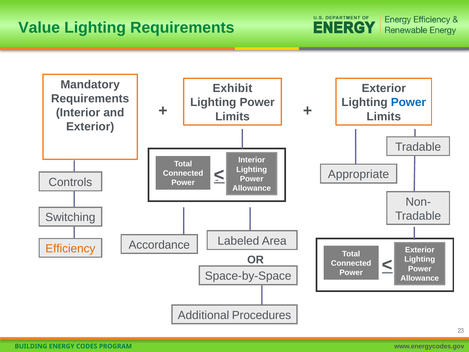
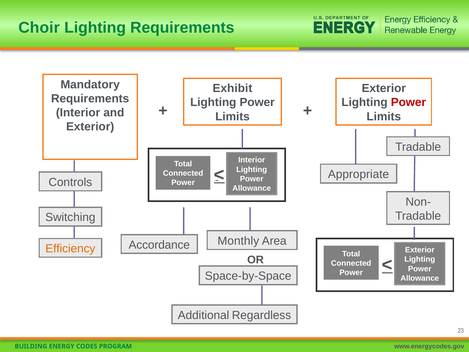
Value: Value -> Choir (39, 28)
Power colour: blue -> red (408, 102)
Labeled: Labeled -> Monthly (238, 241)
Procedures: Procedures -> Regardless (261, 315)
